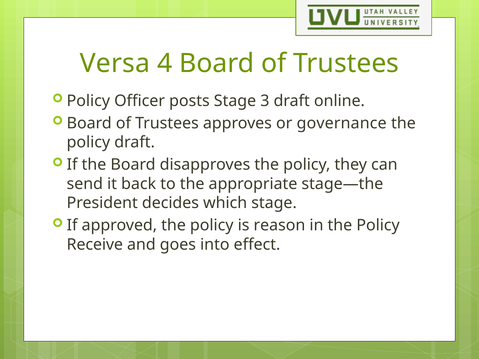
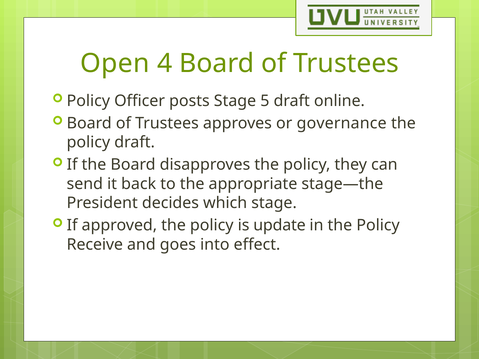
Versa: Versa -> Open (115, 63)
3: 3 -> 5 (265, 101)
reason: reason -> update (280, 225)
